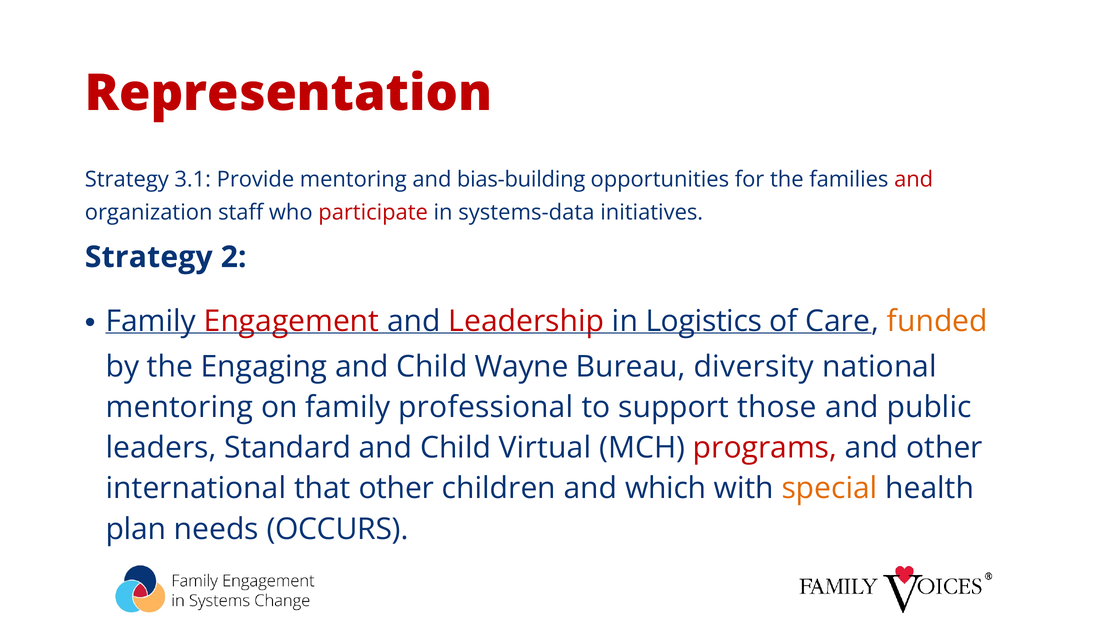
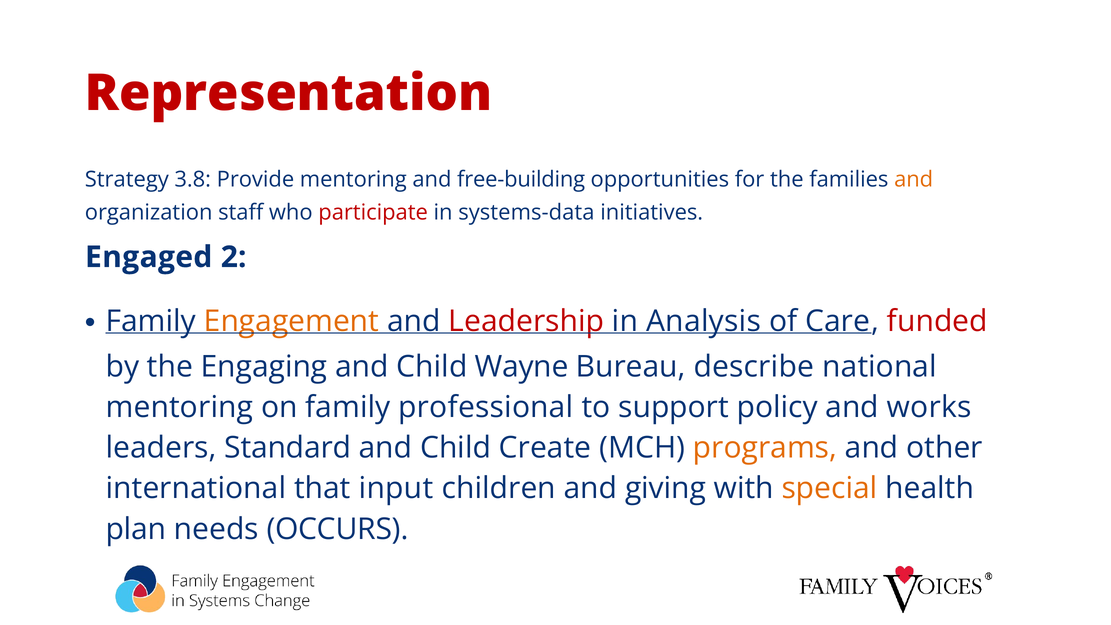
3.1: 3.1 -> 3.8 (193, 179)
bias-building: bias-building -> free-building (521, 179)
and colour: red -> orange (914, 179)
Strategy: Strategy -> Engaged (149, 257)
Engagement colour: red -> orange (291, 321)
Logistics: Logistics -> Analysis (704, 321)
funded colour: orange -> red (937, 321)
diversity: diversity -> describe (754, 367)
those: those -> policy (777, 407)
public: public -> works (929, 407)
Virtual: Virtual -> Create (545, 448)
programs colour: red -> orange (765, 448)
that other: other -> input (396, 489)
which: which -> giving (666, 489)
